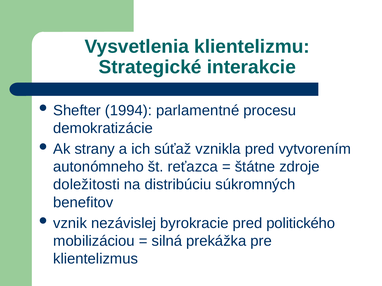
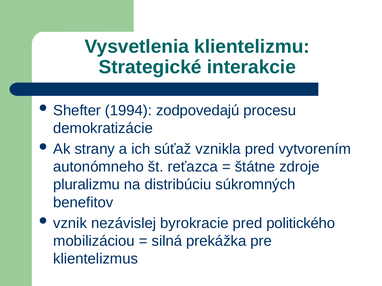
parlamentné: parlamentné -> zodpovedajú (198, 111)
doležitosti: doležitosti -> pluralizmu (87, 185)
